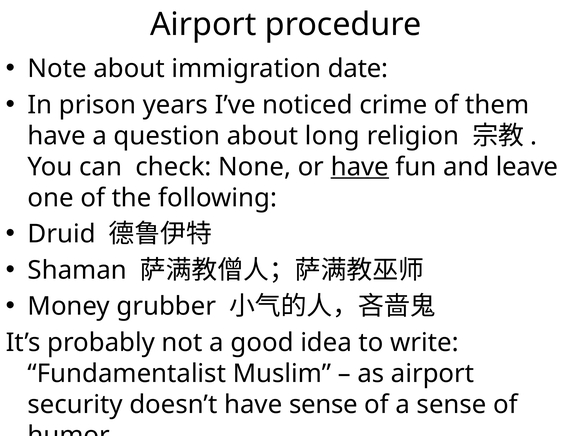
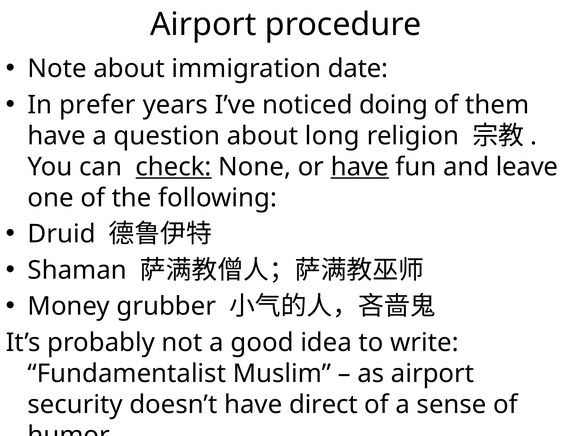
prison: prison -> prefer (97, 105)
crime: crime -> doing (393, 105)
check underline: none -> present (174, 167)
have sense: sense -> direct (323, 404)
